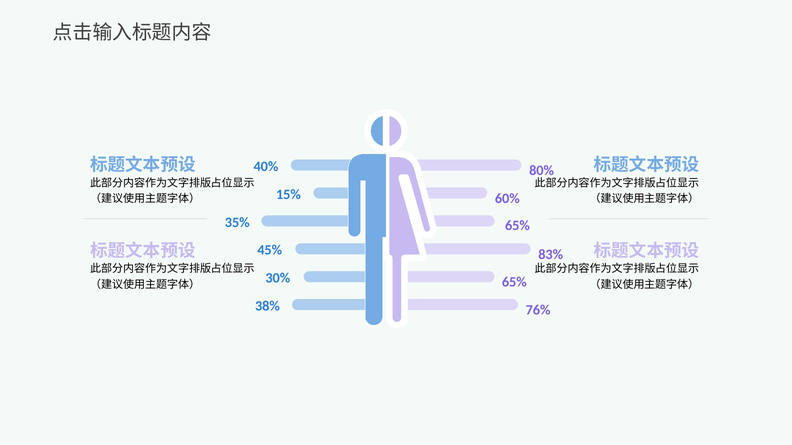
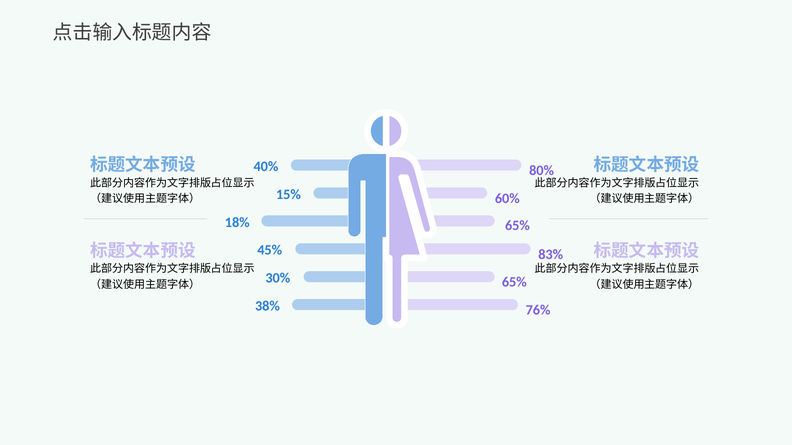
35%: 35% -> 18% (237, 223)
